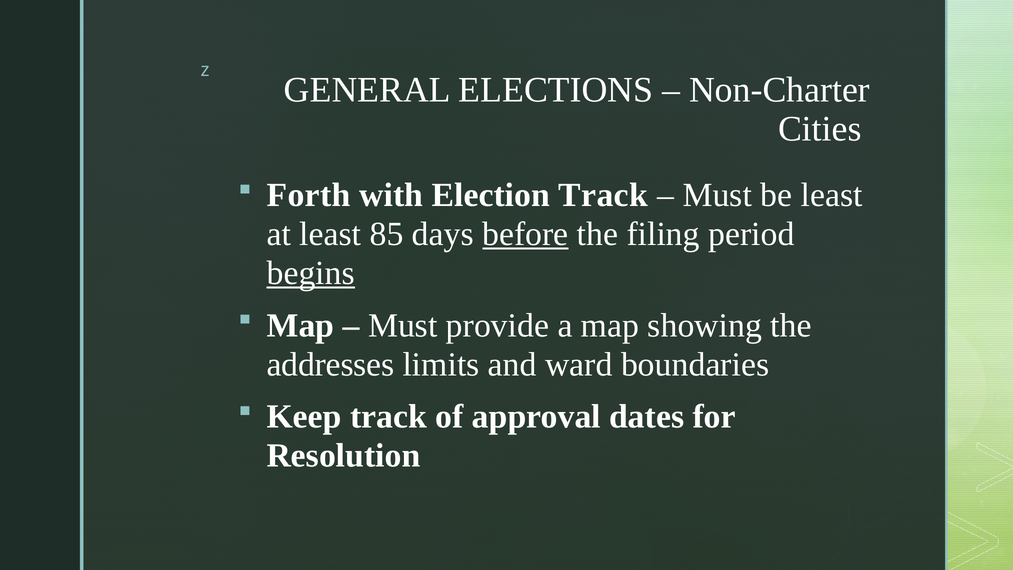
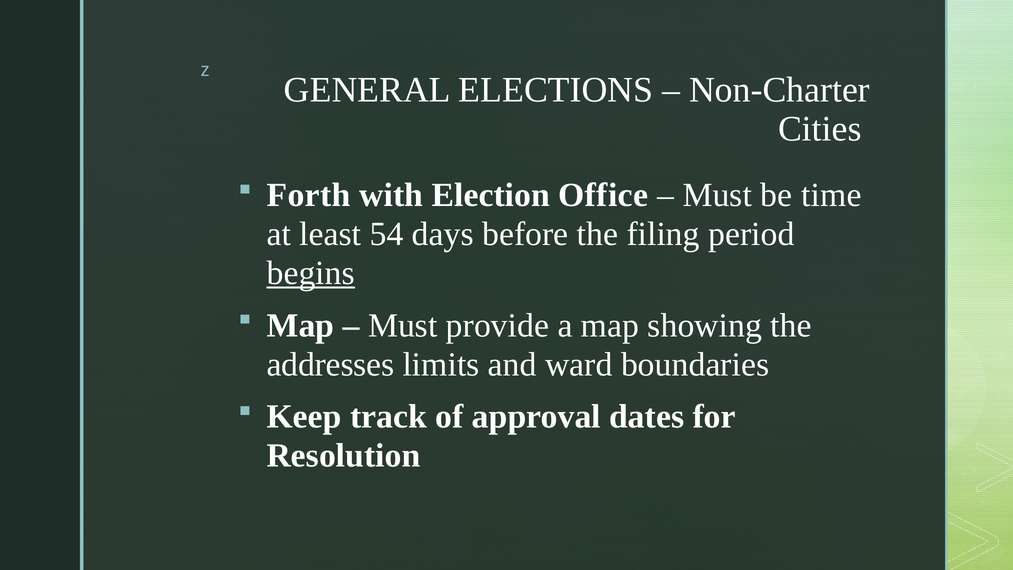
Election Track: Track -> Office (603, 195)
be least: least -> time (831, 195)
85: 85 -> 54 (387, 234)
before underline: present -> none (525, 234)
